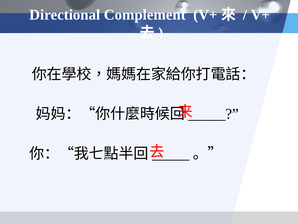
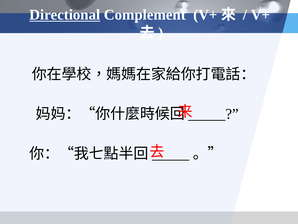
Directional underline: none -> present (65, 15)
